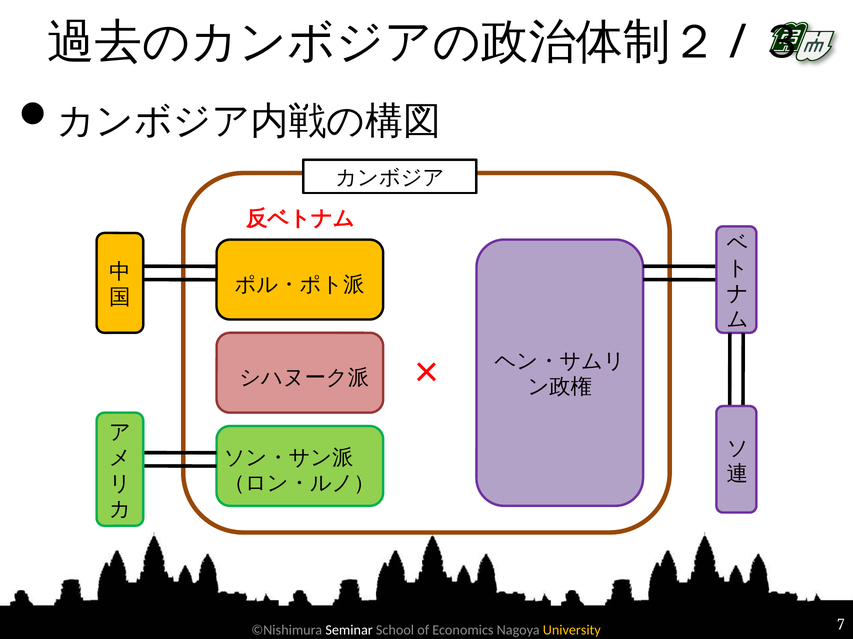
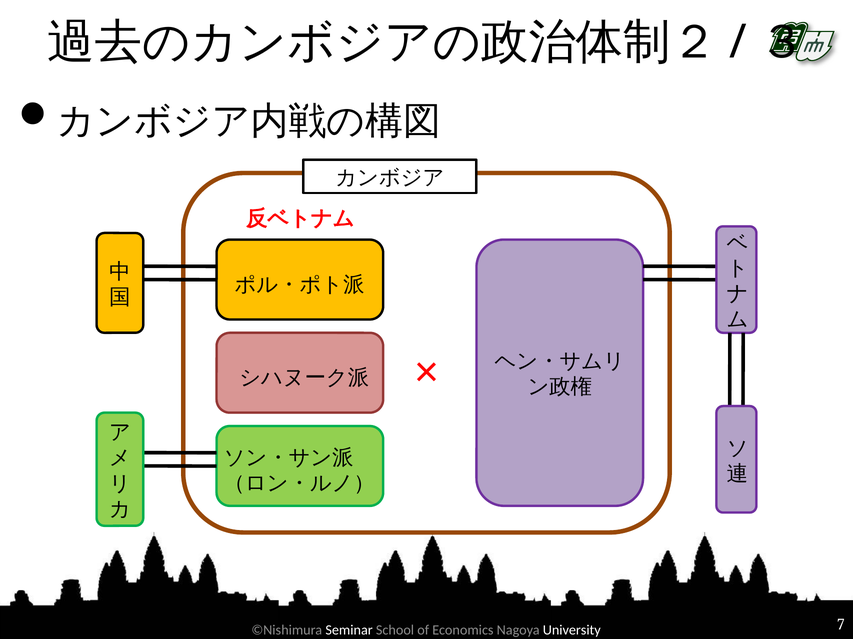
University colour: yellow -> white (572, 631)
